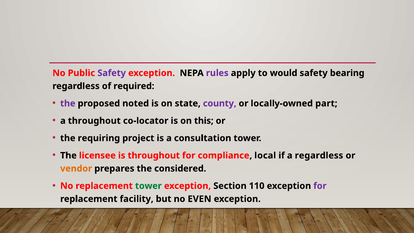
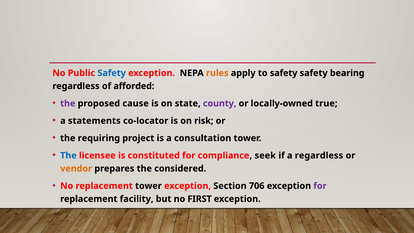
Safety colour: purple -> blue (112, 73)
rules colour: purple -> orange (217, 73)
to would: would -> safety (284, 73)
required: required -> afforded (134, 86)
noted: noted -> cause (136, 103)
part: part -> true (326, 103)
a throughout: throughout -> statements (94, 121)
this: this -> risk (204, 121)
The colour: black -> blue (68, 155)
is throughout: throughout -> constituted (154, 155)
local: local -> seek (265, 155)
tower colour: green -> black (148, 186)
110: 110 -> 706 (257, 186)
EVEN: EVEN -> FIRST (200, 199)
